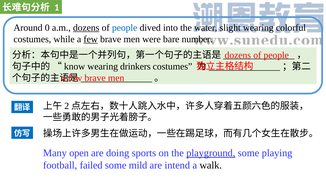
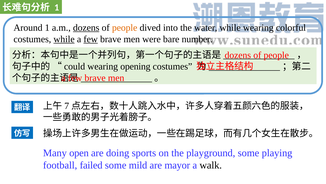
Around 0: 0 -> 1 (47, 28)
people colour: blue -> orange (125, 28)
water slight: slight -> while (230, 28)
while underline: none -> present (64, 39)
know: know -> could (75, 66)
drinkers: drinkers -> opening (135, 66)
2: 2 -> 7 (67, 106)
playground underline: present -> none (211, 152)
intend: intend -> mayor (177, 165)
